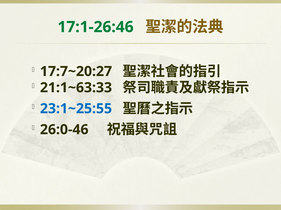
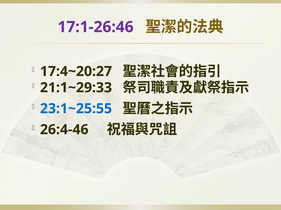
17:1-26:46 colour: green -> purple (96, 27)
17:7~20:27: 17:7~20:27 -> 17:4~20:27 (76, 72)
21:1~63:33: 21:1~63:33 -> 21:1~29:33 (76, 88)
26:0-46: 26:0-46 -> 26:4-46 (64, 130)
